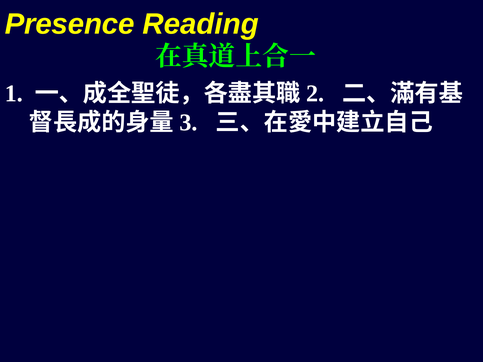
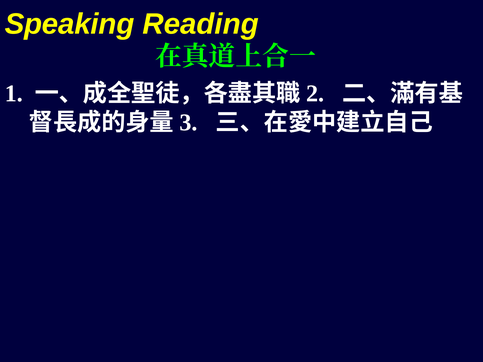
Presence: Presence -> Speaking (70, 24)
